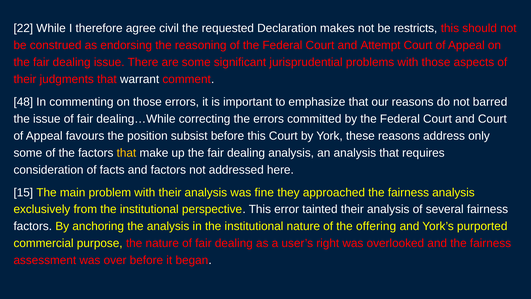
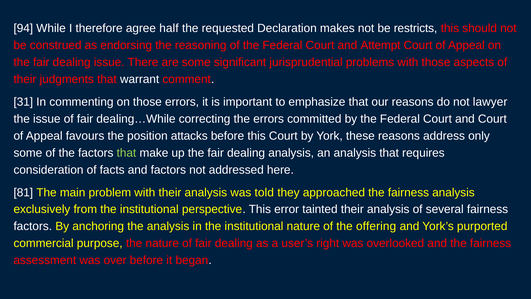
22: 22 -> 94 (23, 28)
civil: civil -> half (169, 28)
48: 48 -> 31 (23, 102)
barred: barred -> lawyer (490, 102)
subsist: subsist -> attacks (189, 136)
that colour: yellow -> light green (126, 153)
15: 15 -> 81 (23, 192)
fine: fine -> told (264, 192)
